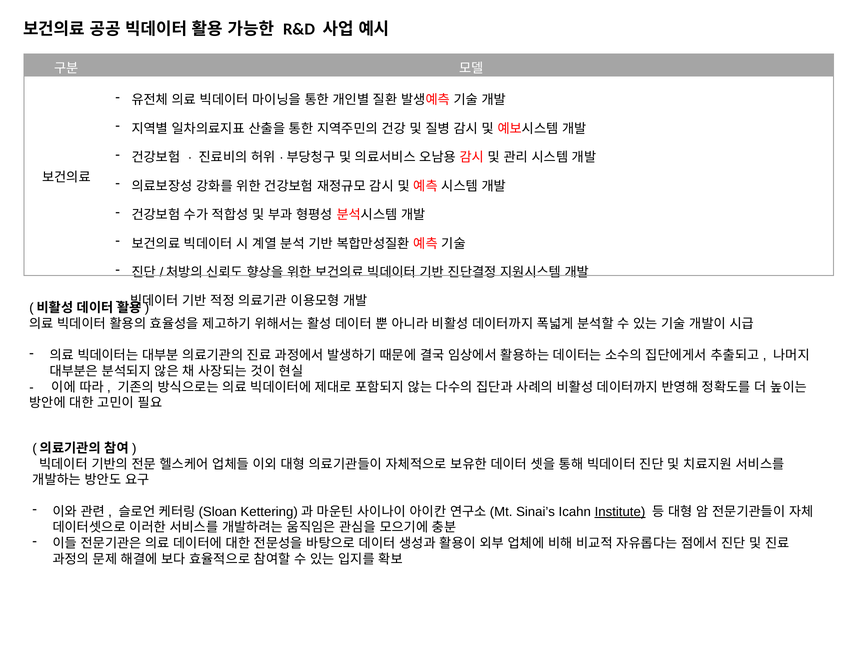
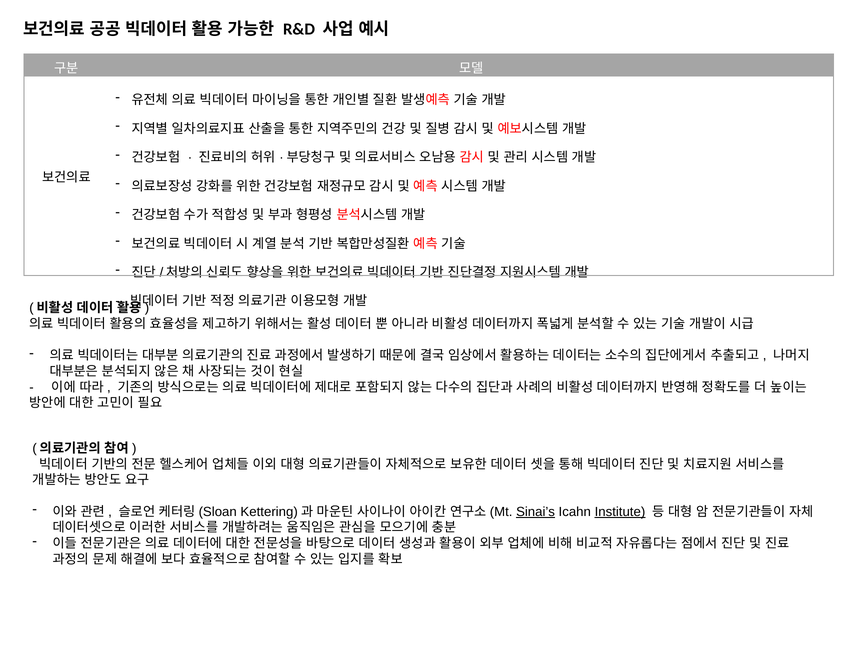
Sinai’s underline: none -> present (536, 512)
